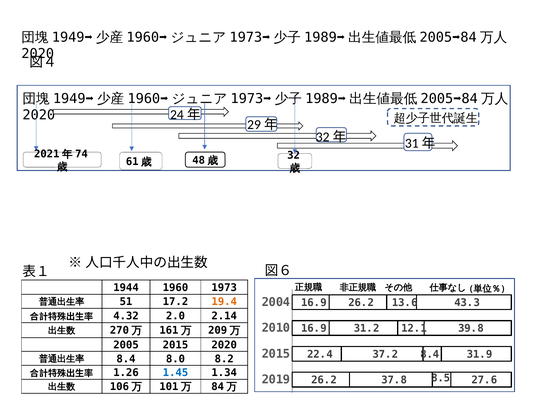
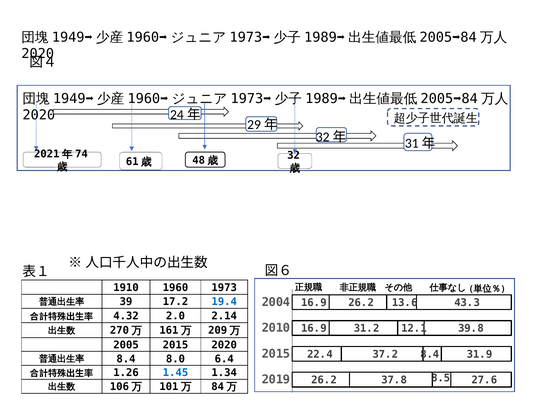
1944: 1944 -> 1910 (126, 288)
51: 51 -> 39 (126, 302)
19.4 colour: orange -> blue (224, 302)
8.2: 8.2 -> 6.4 (224, 359)
